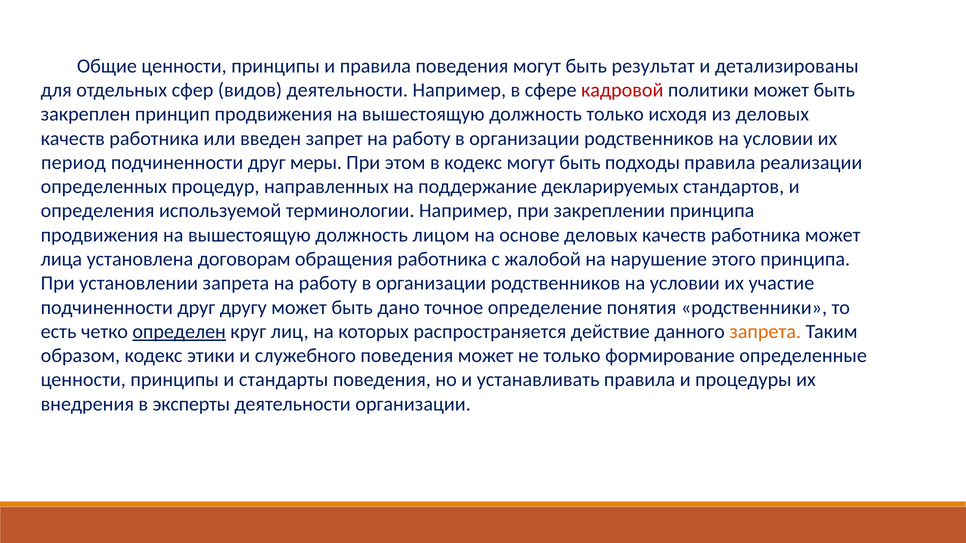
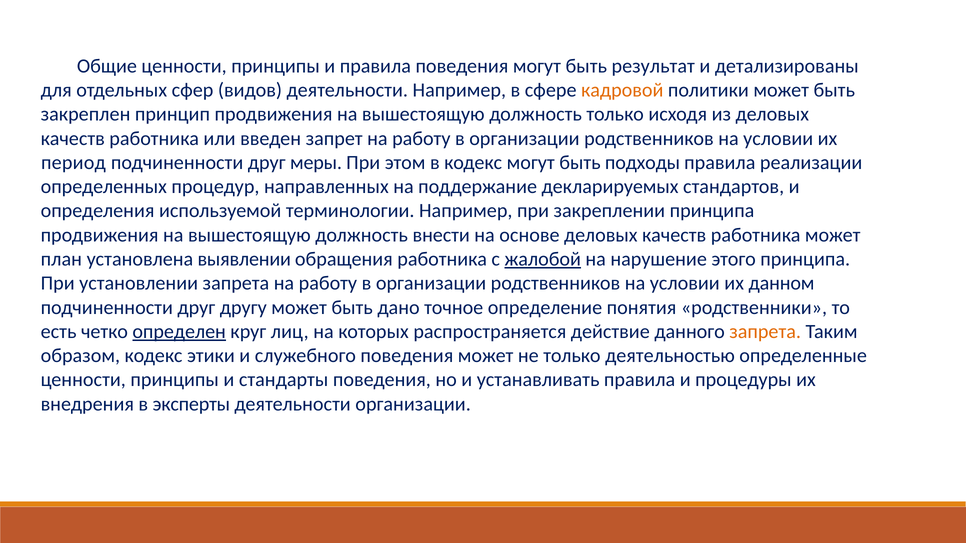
кадровой colour: red -> orange (622, 90)
лицом: лицом -> внести (441, 235)
лица: лица -> план (61, 259)
договорам: договорам -> выявлении (244, 259)
жалобой underline: none -> present (543, 259)
участие: участие -> данном (782, 283)
формирование: формирование -> деятельностью (670, 356)
